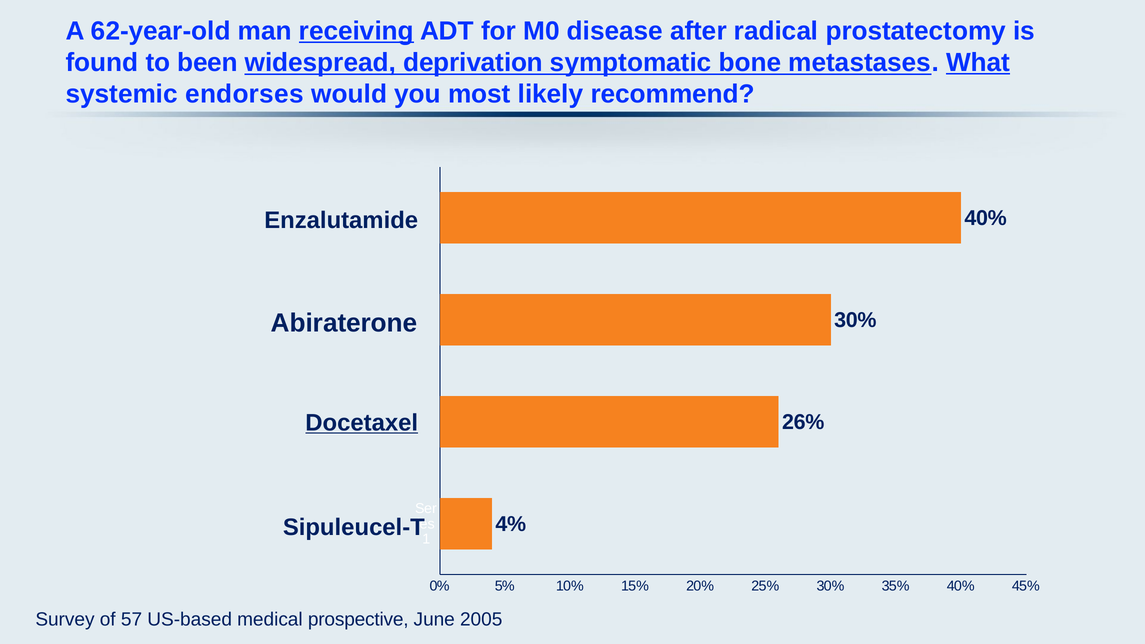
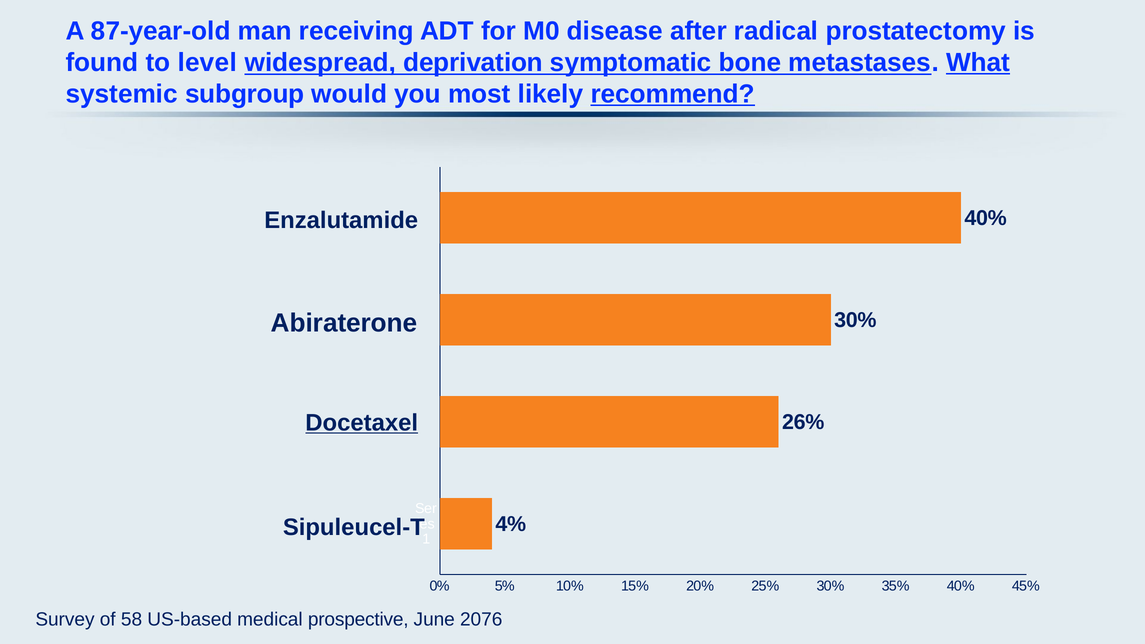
62-year-old: 62-year-old -> 87-year-old (161, 31)
receiving underline: present -> none (356, 31)
been: been -> level (207, 63)
endorses: endorses -> subgroup (245, 94)
recommend underline: none -> present (673, 94)
57: 57 -> 58 (132, 619)
2005: 2005 -> 2076 (481, 619)
